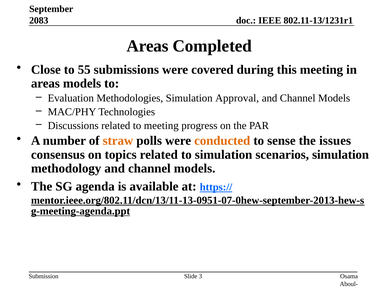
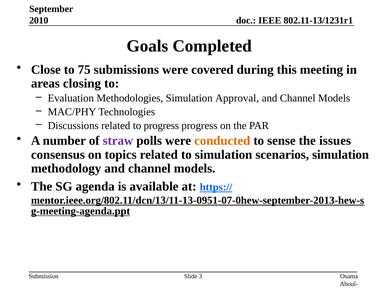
2083: 2083 -> 2010 (39, 20)
Areas: Areas -> Goals (147, 46)
55: 55 -> 75 (84, 69)
areas models: models -> closing (82, 83)
to meeting: meeting -> progress (161, 125)
straw colour: orange -> purple (118, 140)
